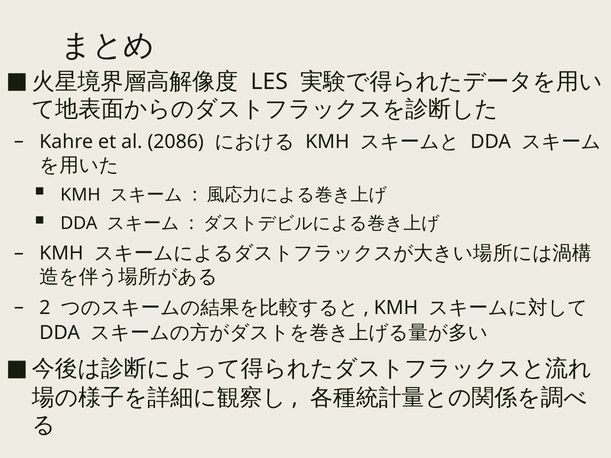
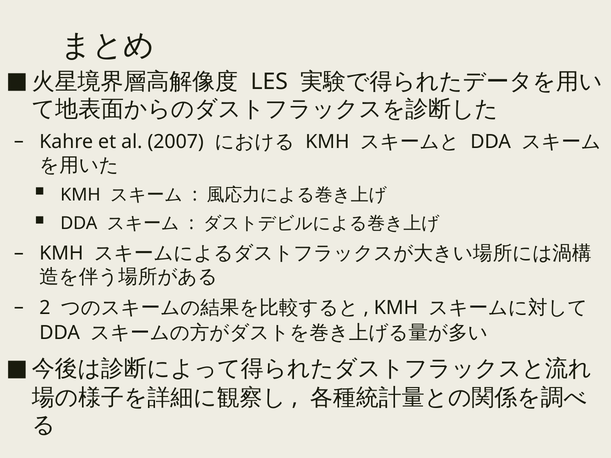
2086: 2086 -> 2007 (176, 142)
